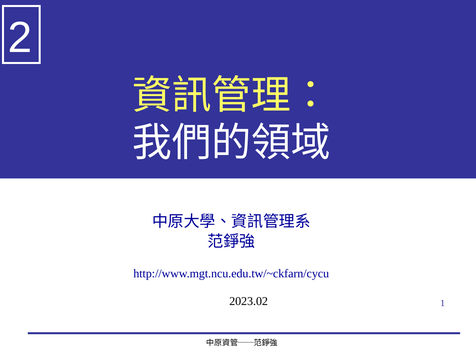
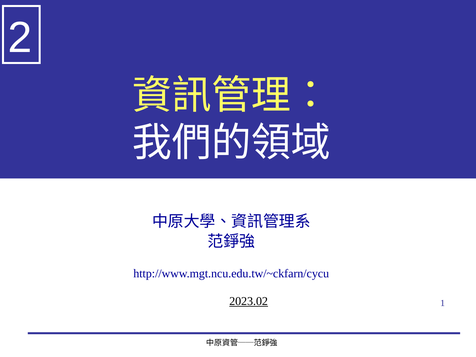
2023.02 underline: none -> present (249, 301)
